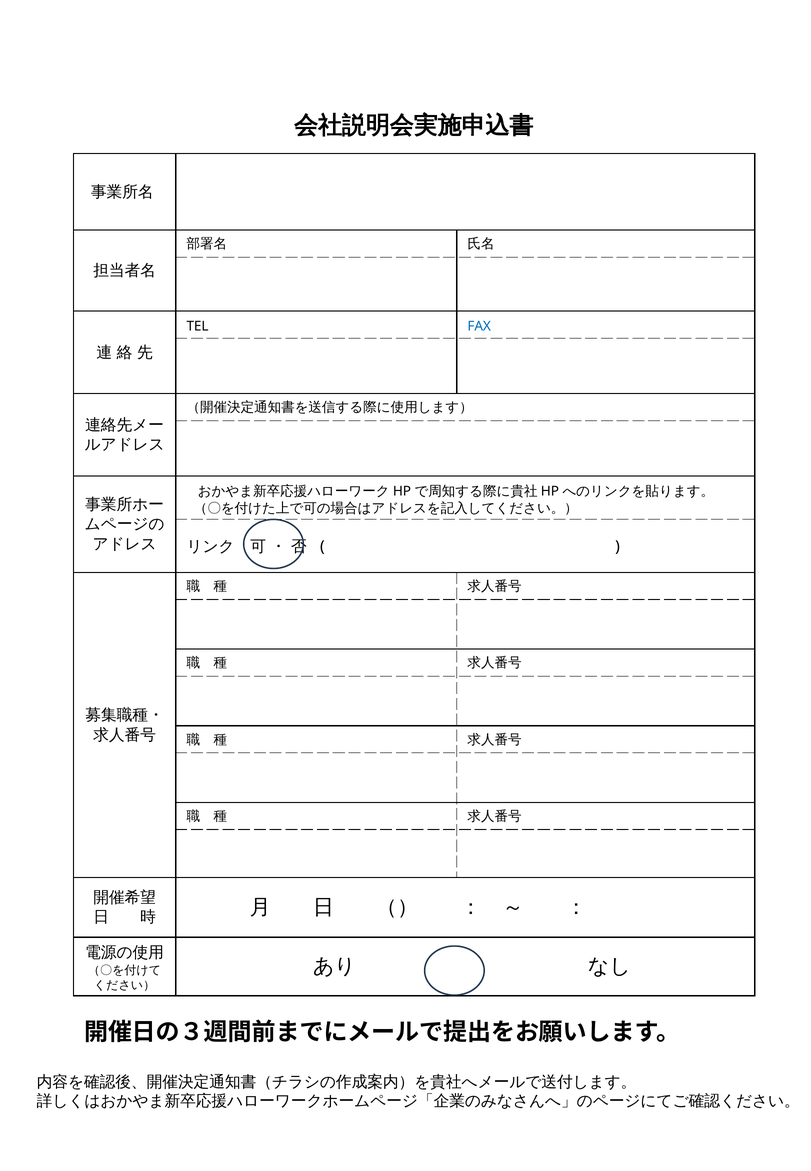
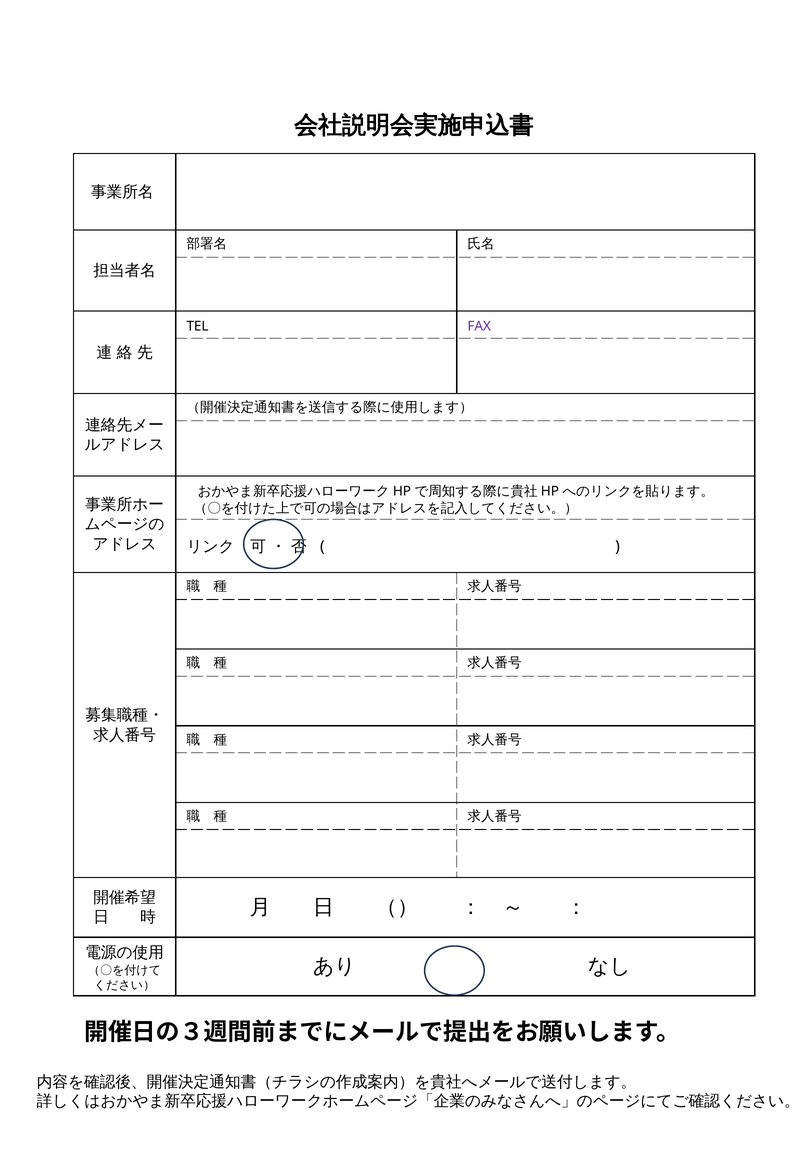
FAX colour: blue -> purple (479, 326)
